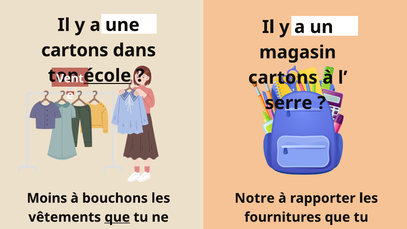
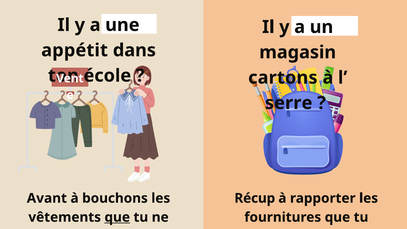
cartons: cartons -> appétit (75, 50)
école underline: present -> none (107, 76)
Moins: Moins -> Avant (47, 198)
Notre: Notre -> Récup (255, 198)
